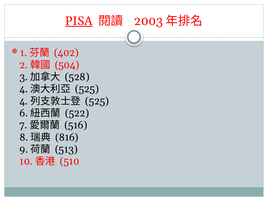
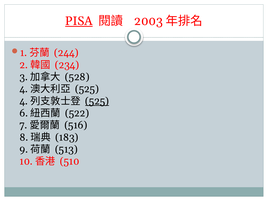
402: 402 -> 244 (66, 53)
504: 504 -> 234 (67, 65)
525 underline: none -> present (97, 101)
816: 816 -> 183 (67, 137)
